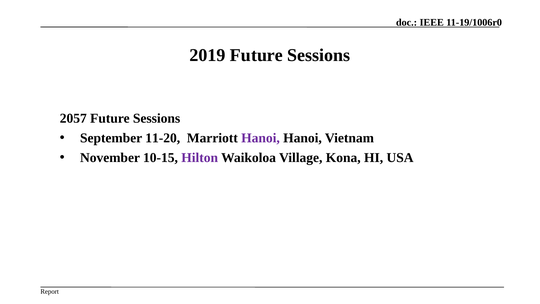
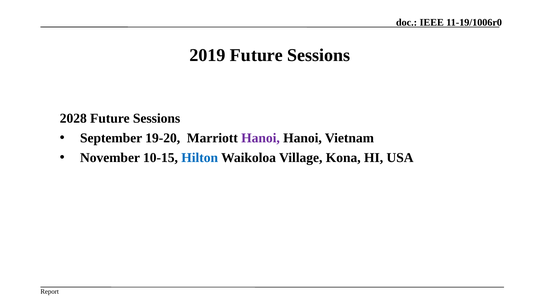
2057: 2057 -> 2028 (73, 118)
11-20: 11-20 -> 19-20 (163, 138)
Hilton colour: purple -> blue (200, 158)
